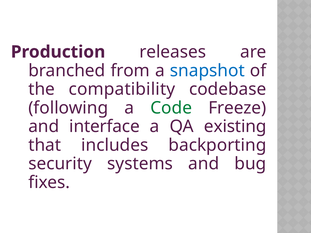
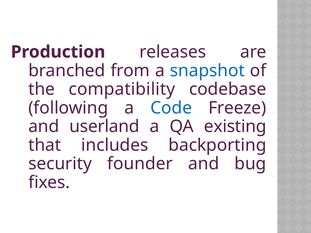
Code colour: green -> blue (171, 108)
interface: interface -> userland (104, 127)
systems: systems -> founder (140, 164)
